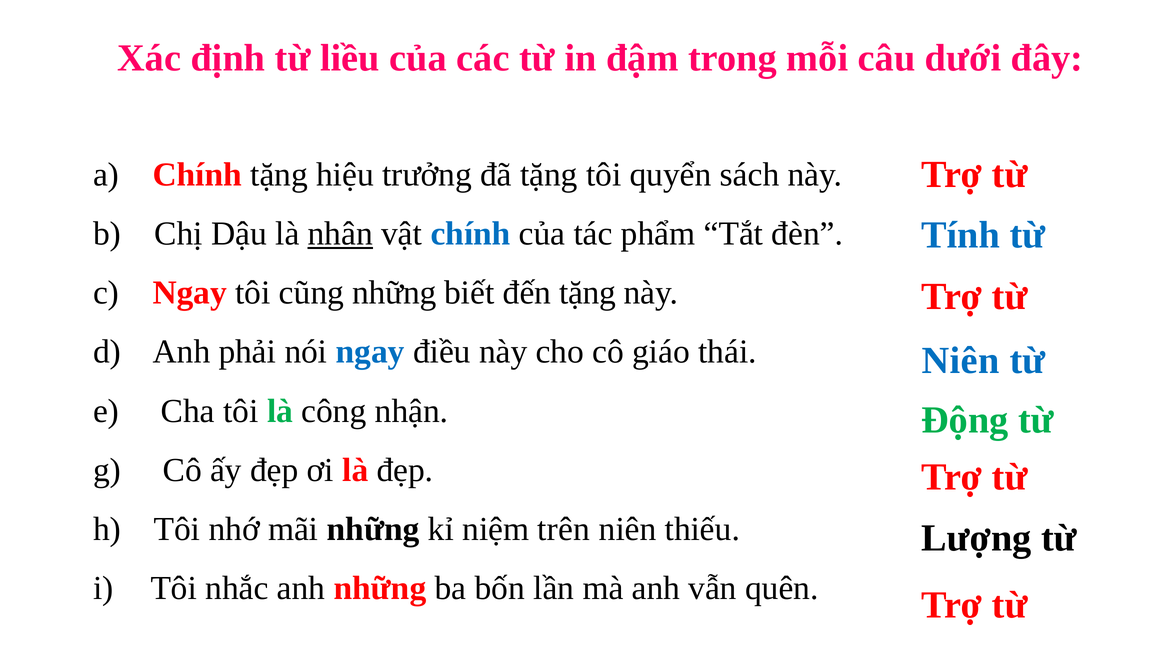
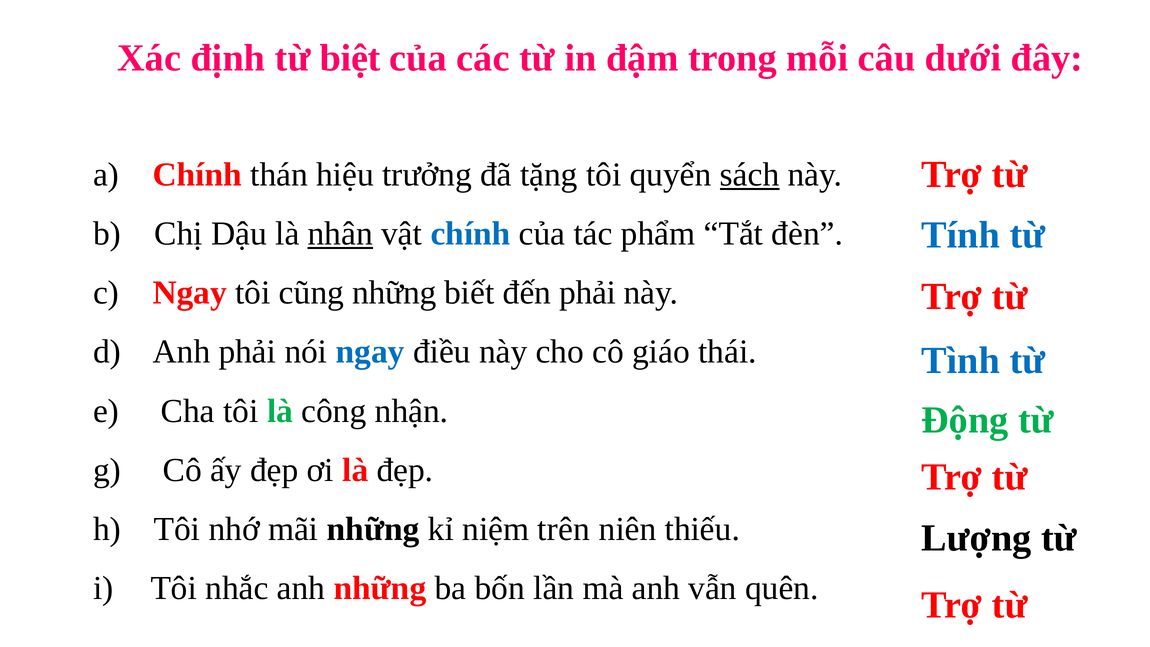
liều: liều -> biệt (350, 58)
Chính tặng: tặng -> thán (279, 175)
sách underline: none -> present (750, 175)
đến tặng: tặng -> phải (587, 293)
Niên: Niên -> Tình (961, 361)
